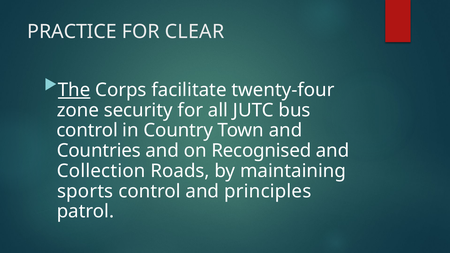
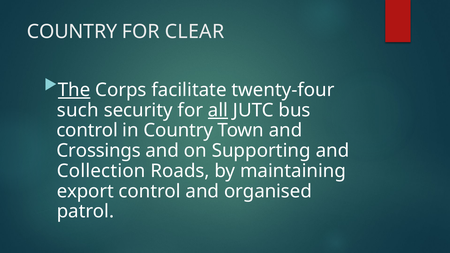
PRACTICE: PRACTICE -> COUNTRY (72, 32)
zone: zone -> such (78, 110)
all underline: none -> present (218, 110)
Countries: Countries -> Crossings (99, 151)
Recognised: Recognised -> Supporting (261, 151)
sports: sports -> export (85, 191)
principles: principles -> organised (268, 191)
